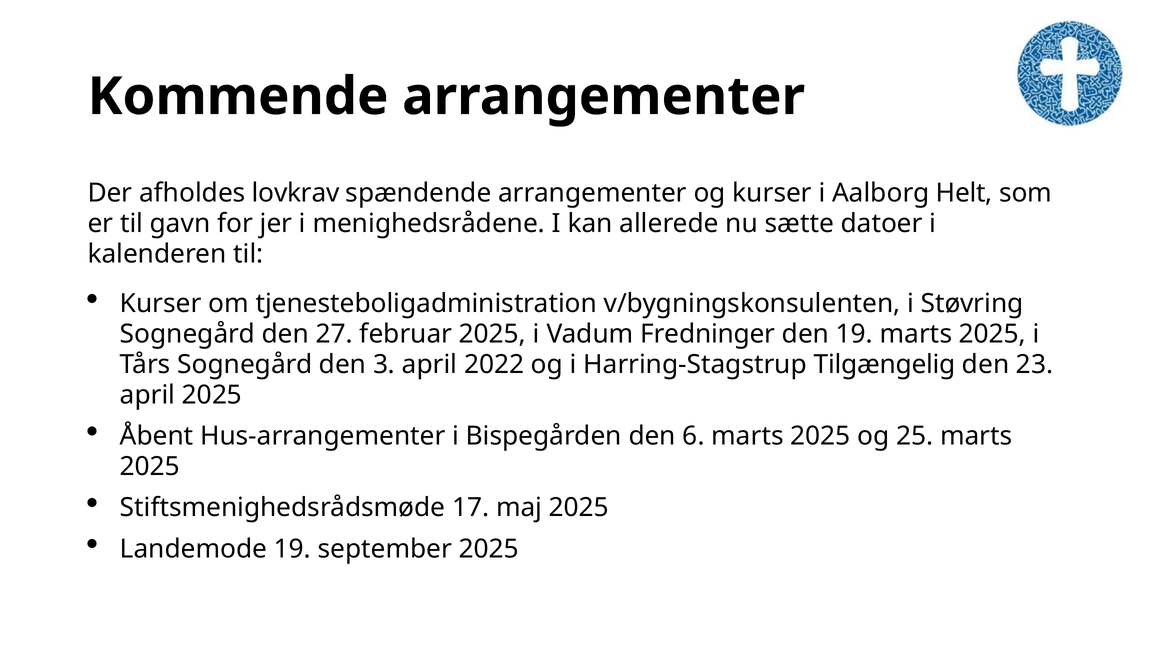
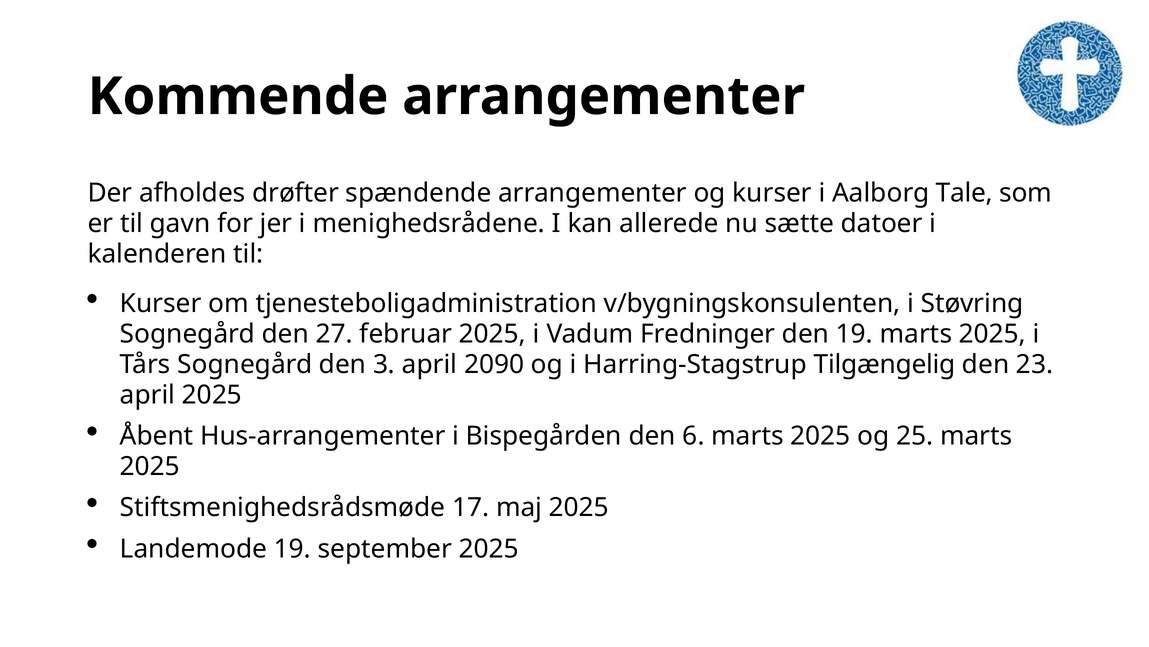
lovkrav: lovkrav -> drøfter (296, 193)
Helt: Helt -> Tale (964, 193)
2022: 2022 -> 2090 (494, 364)
